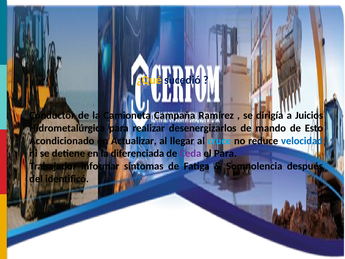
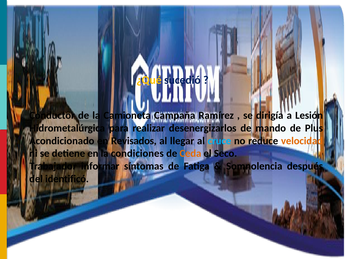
Juicios: Juicios -> Lesión (309, 115)
Esto: Esto -> Plus (314, 128)
Actualizar: Actualizar -> Revisados (134, 141)
velocidad colour: blue -> orange (302, 141)
diferenciada: diferenciada -> condiciones (137, 153)
Ceda colour: purple -> orange (190, 153)
el Para: Para -> Seco (225, 153)
